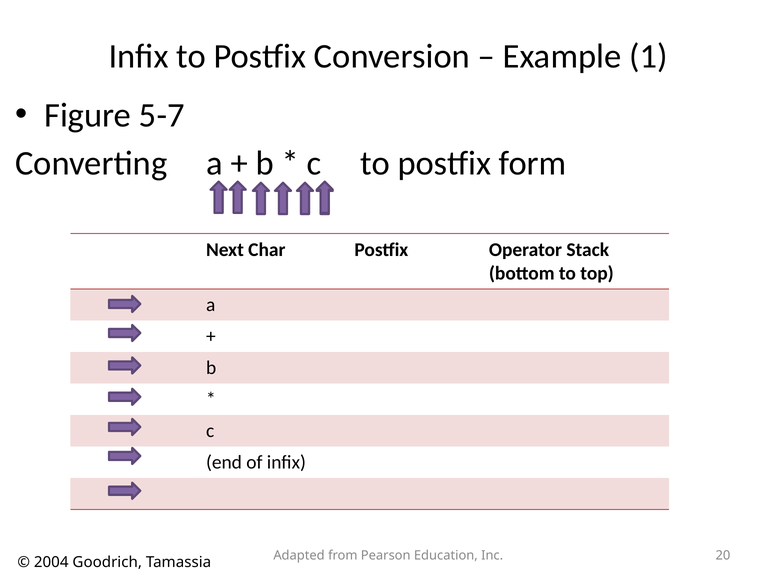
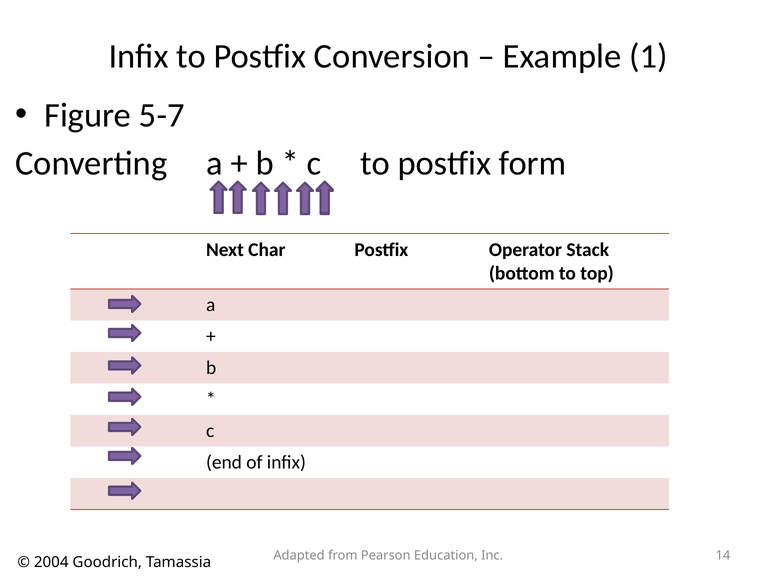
20: 20 -> 14 (723, 555)
